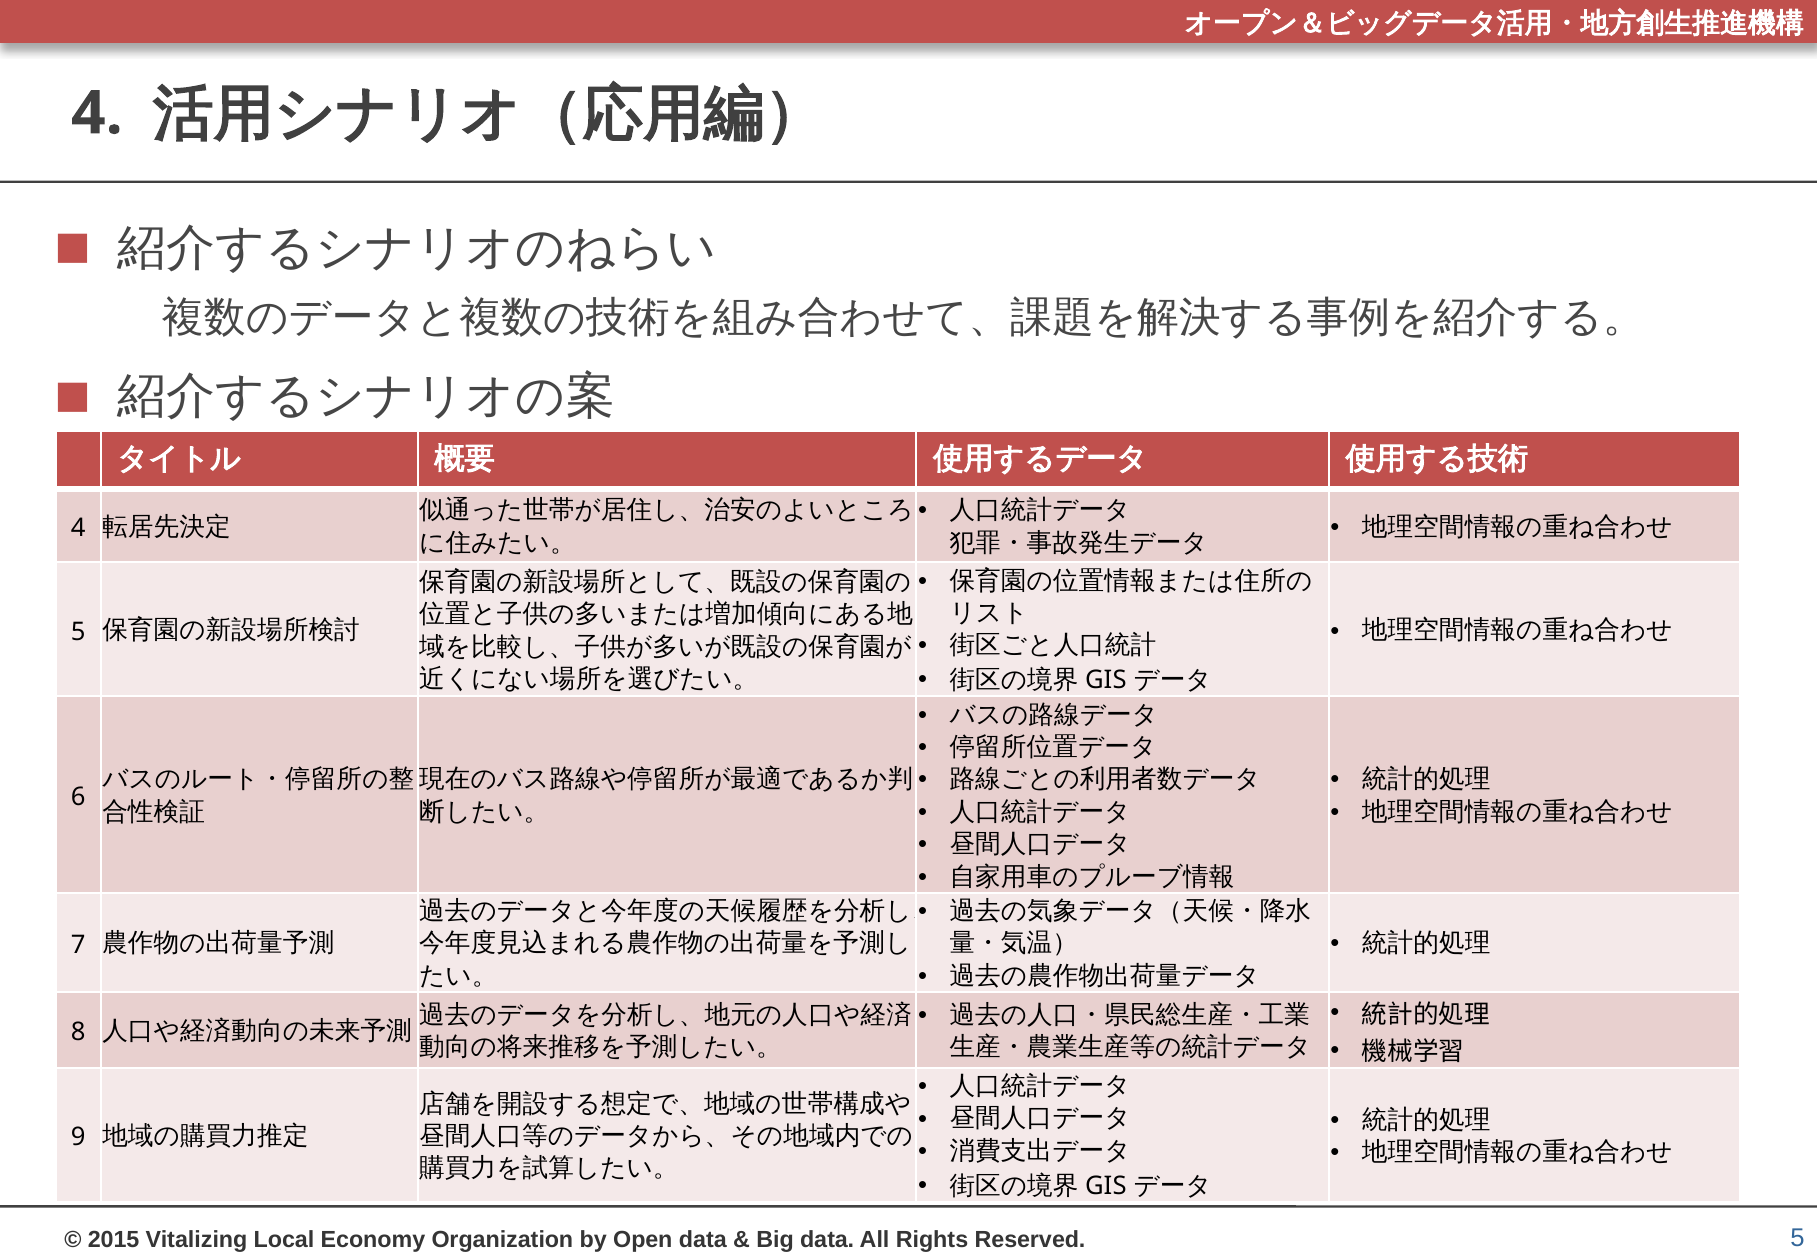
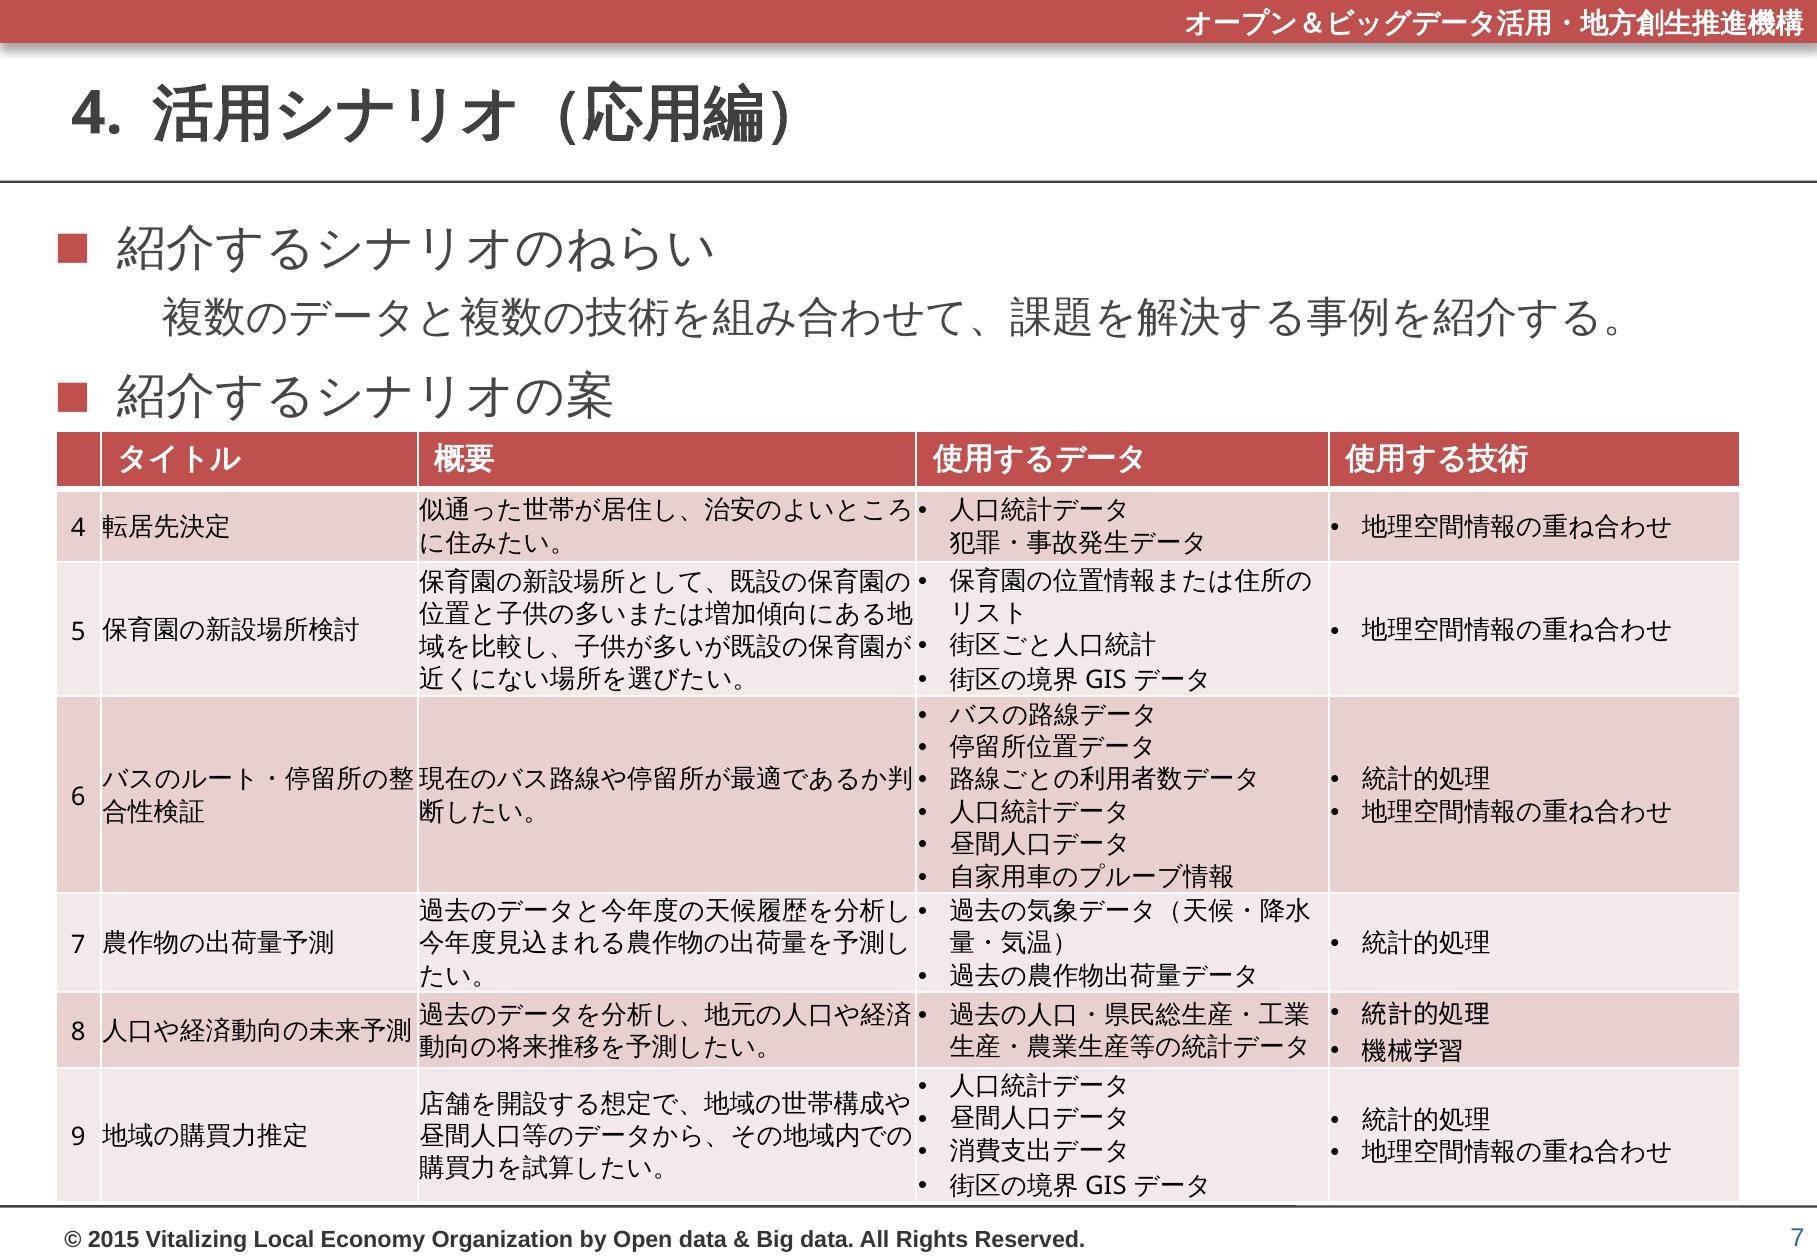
5: 5 -> 7 (1797, 1238)
